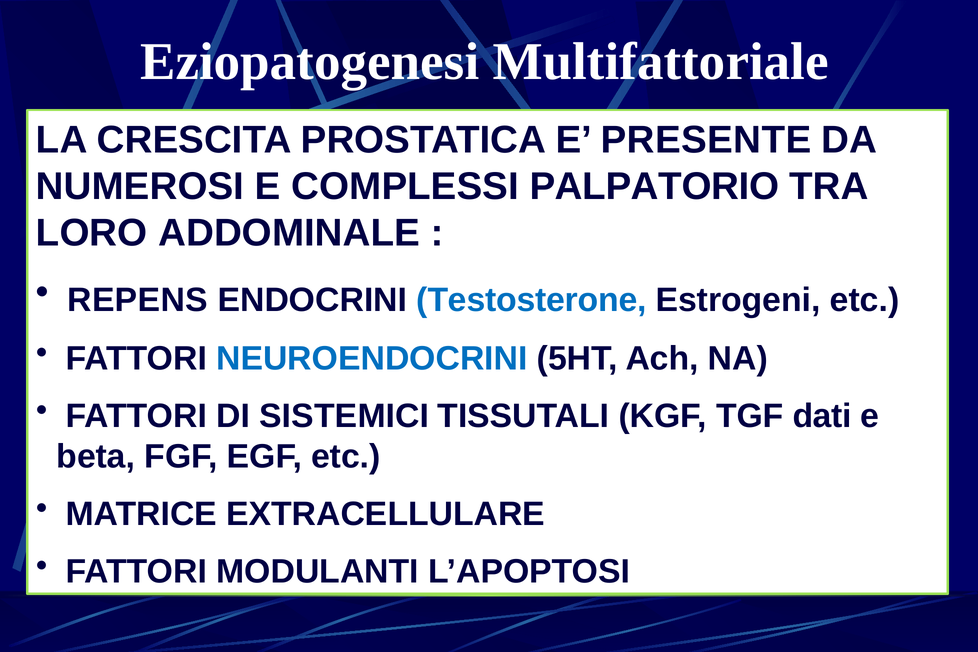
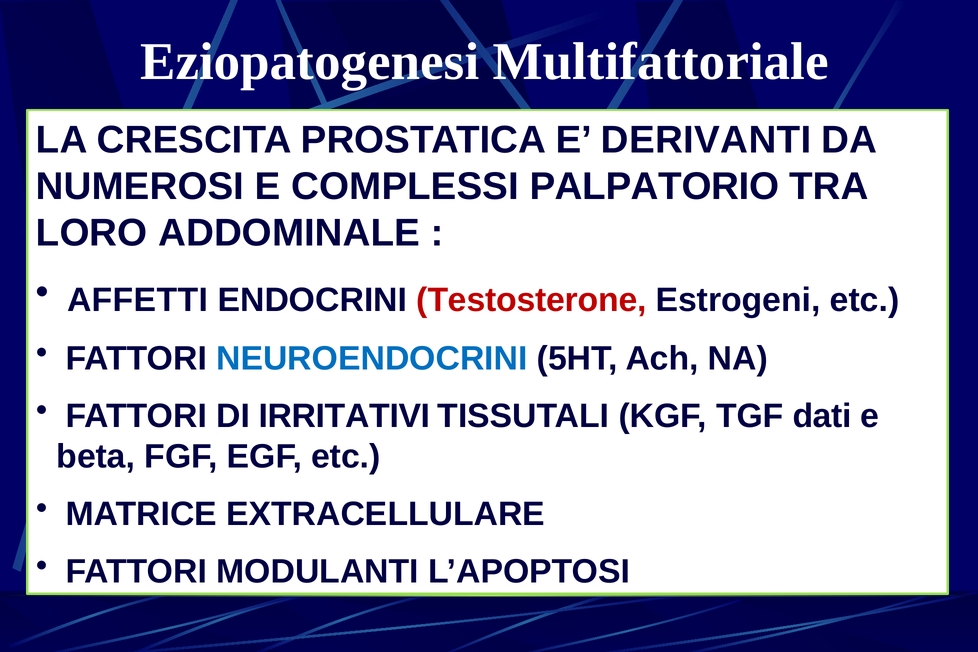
PRESENTE: PRESENTE -> DERIVANTI (706, 140)
REPENS: REPENS -> AFFETTI (138, 300)
Testosterone colour: blue -> red (532, 300)
SISTEMICI: SISTEMICI -> IRRITATIVI (344, 416)
